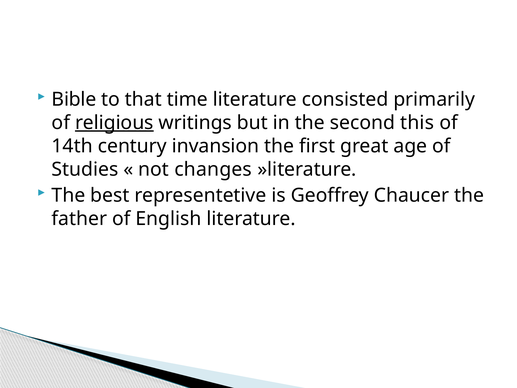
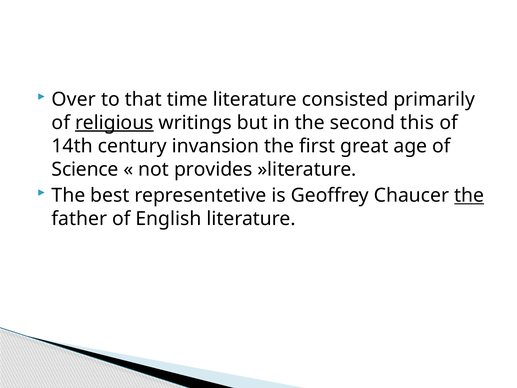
Bible: Bible -> Over (74, 99)
Studies: Studies -> Science (85, 169)
changes: changes -> provides (213, 169)
the underline: none -> present (469, 195)
